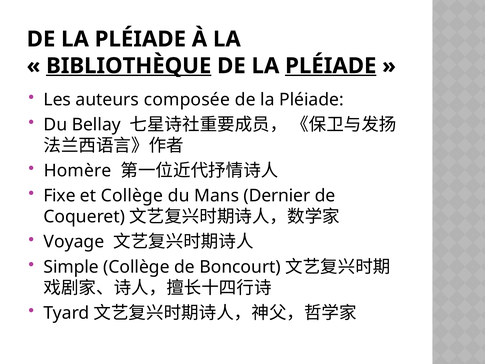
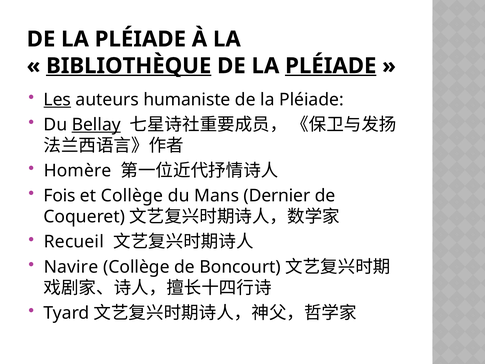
Les underline: none -> present (57, 99)
composée: composée -> humaniste (187, 99)
Bellay underline: none -> present (96, 125)
Fixe: Fixe -> Fois (60, 196)
Voyage: Voyage -> Recueil (74, 242)
Simple: Simple -> Navire (71, 267)
